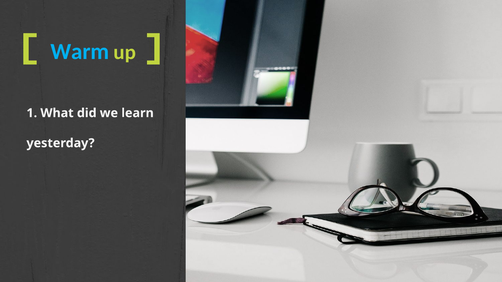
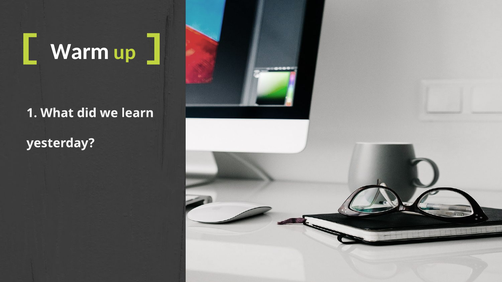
Warm colour: light blue -> white (80, 52)
